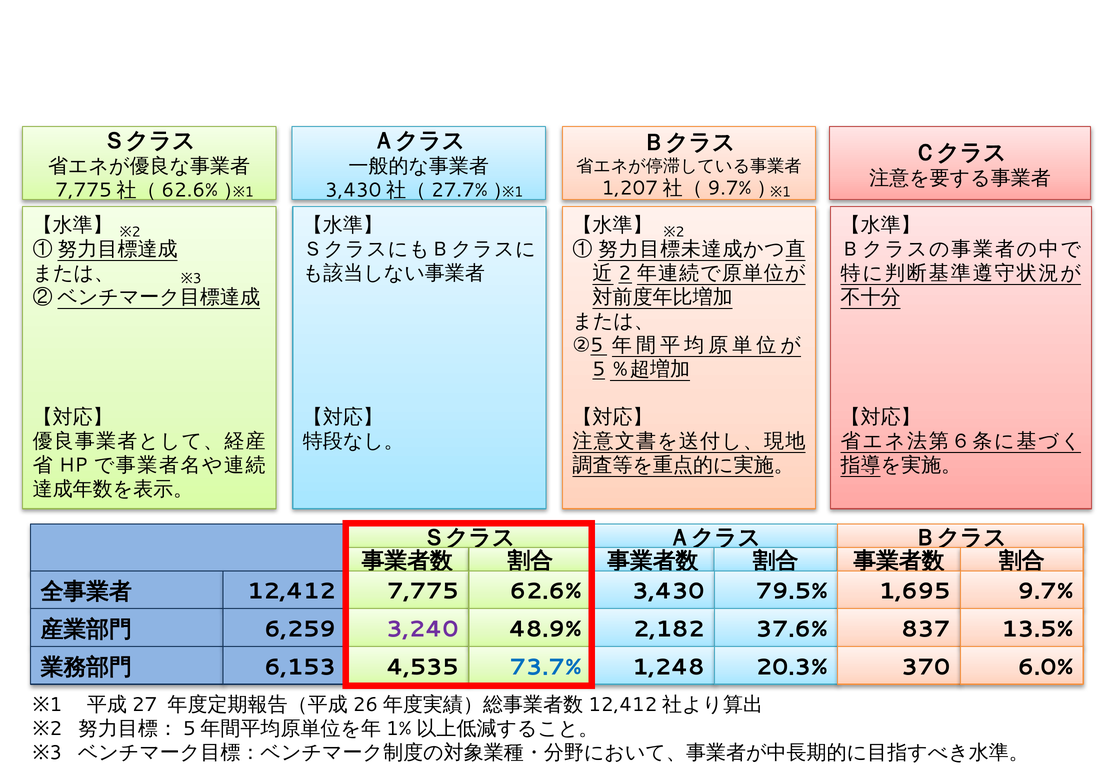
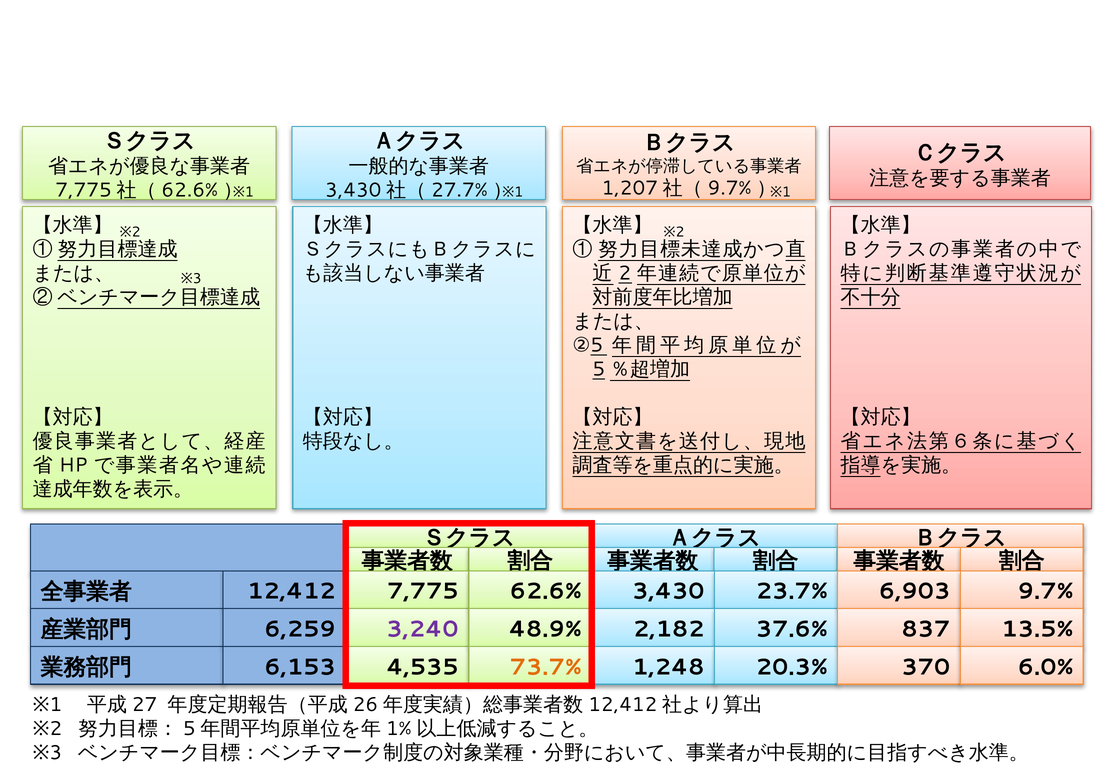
79.5%: 79.5% -> 23.7% (792, 592)
1,695: 1,695 -> 6,903 (915, 592)
73.7% colour: blue -> orange (546, 667)
